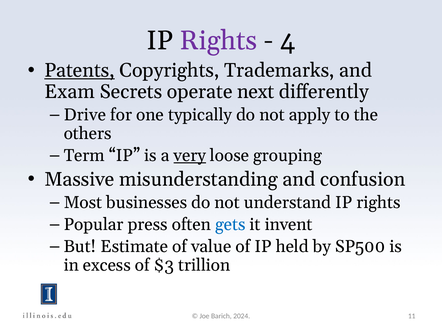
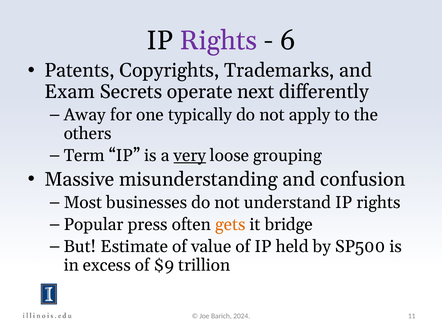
4: 4 -> 6 (288, 41)
Patents underline: present -> none (79, 71)
Drive: Drive -> Away (85, 115)
gets colour: blue -> orange (230, 225)
invent: invent -> bridge (289, 225)
$3: $3 -> $9 (164, 265)
